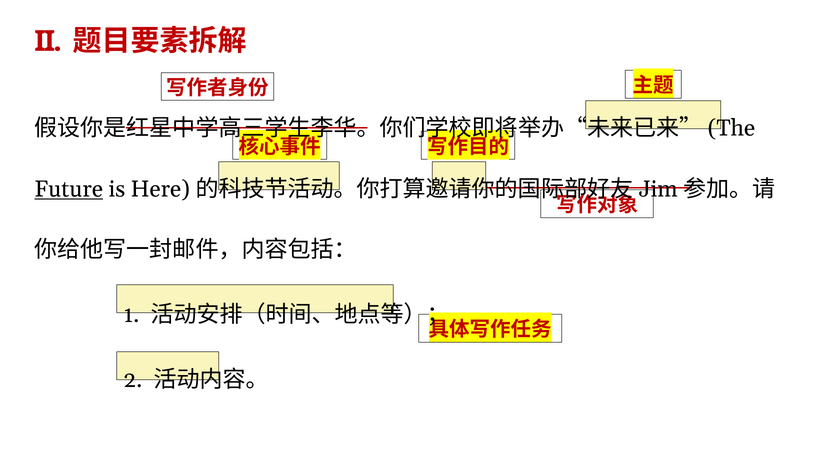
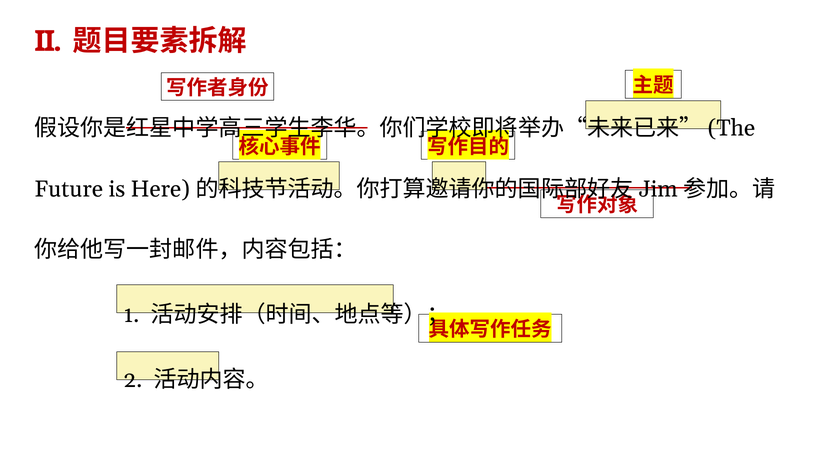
Future underline: present -> none (69, 189)
